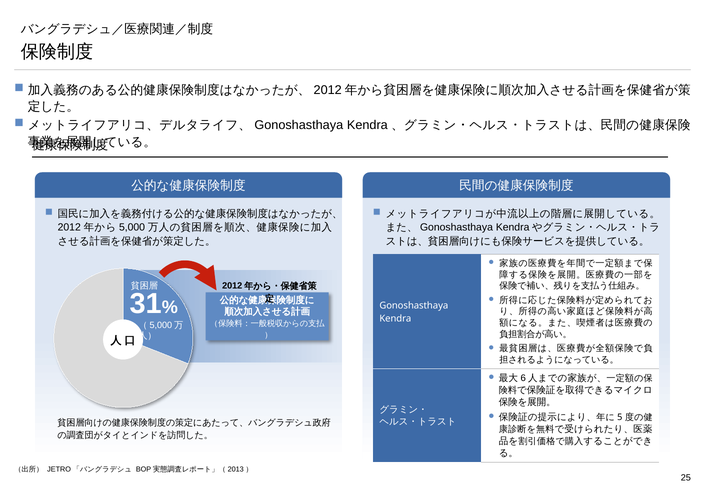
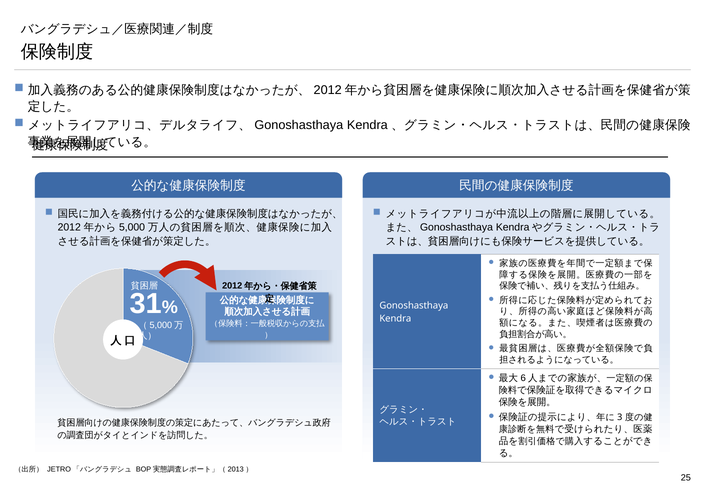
5: 5 -> 3 (620, 417)
